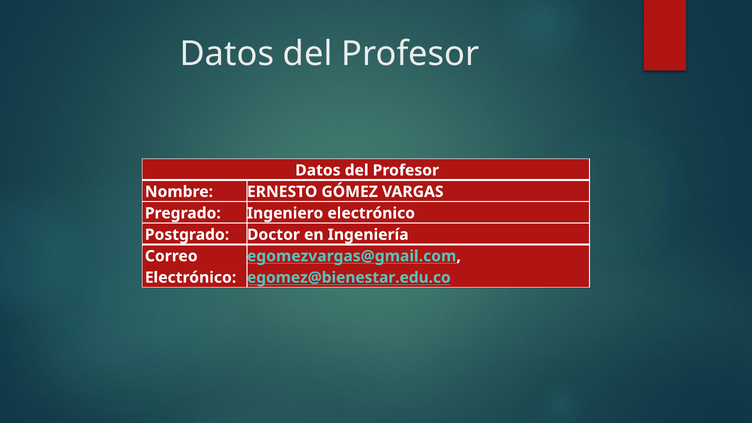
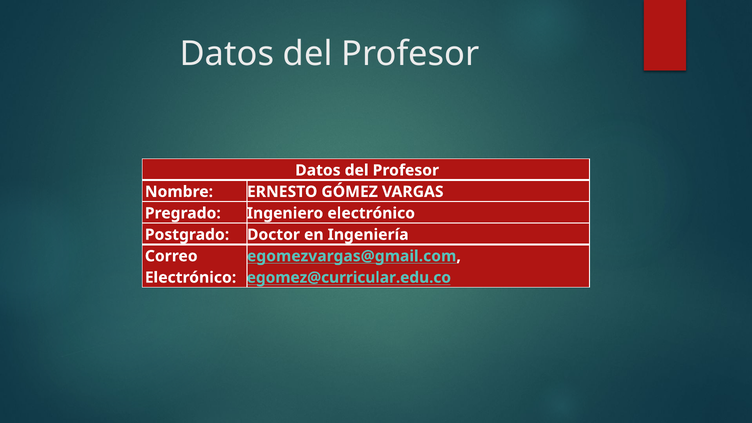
egomez@bienestar.edu.co: egomez@bienestar.edu.co -> egomez@curricular.edu.co (349, 278)
